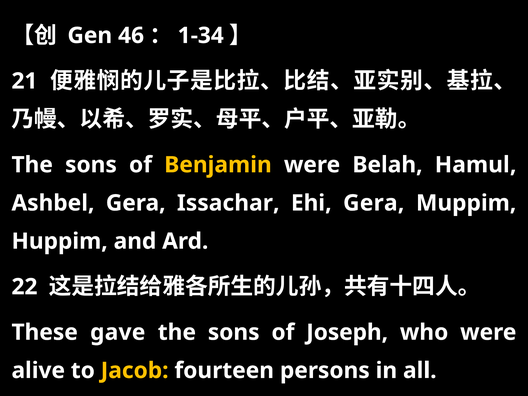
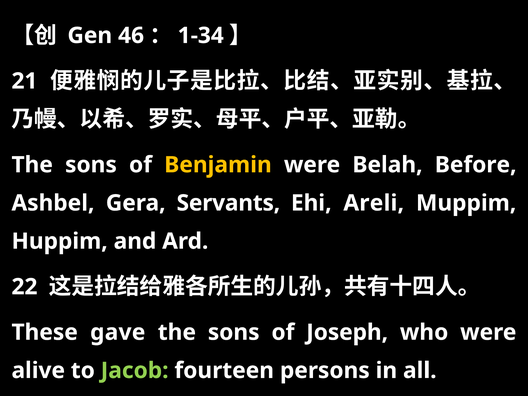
Hamul: Hamul -> Before (476, 165)
Issachar: Issachar -> Servants (228, 203)
Ehi Gera: Gera -> Areli (374, 203)
Jacob colour: yellow -> light green (135, 371)
